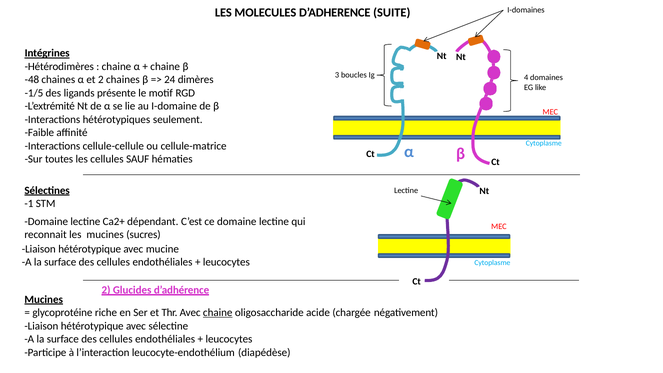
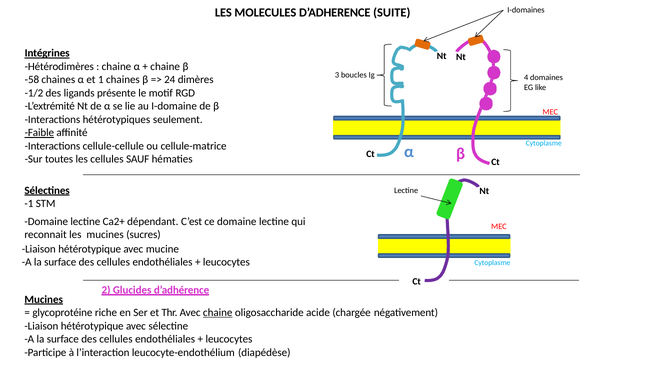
-48: -48 -> -58 (32, 80)
et 2: 2 -> 1 (101, 80)
-1/5: -1/5 -> -1/2 (34, 93)
Faible underline: none -> present (39, 133)
